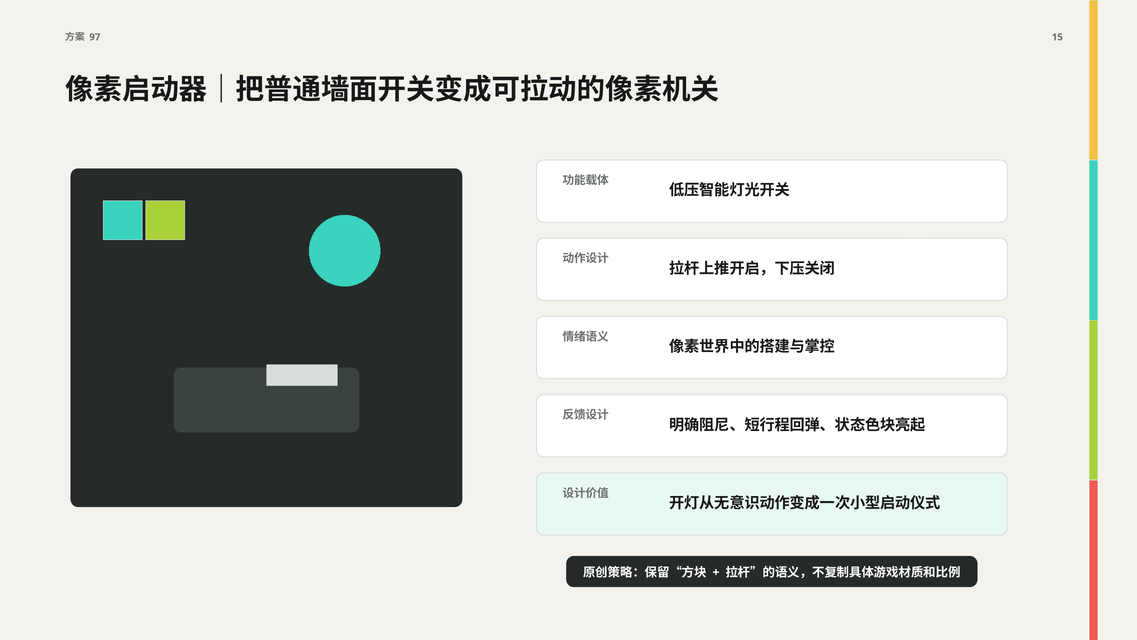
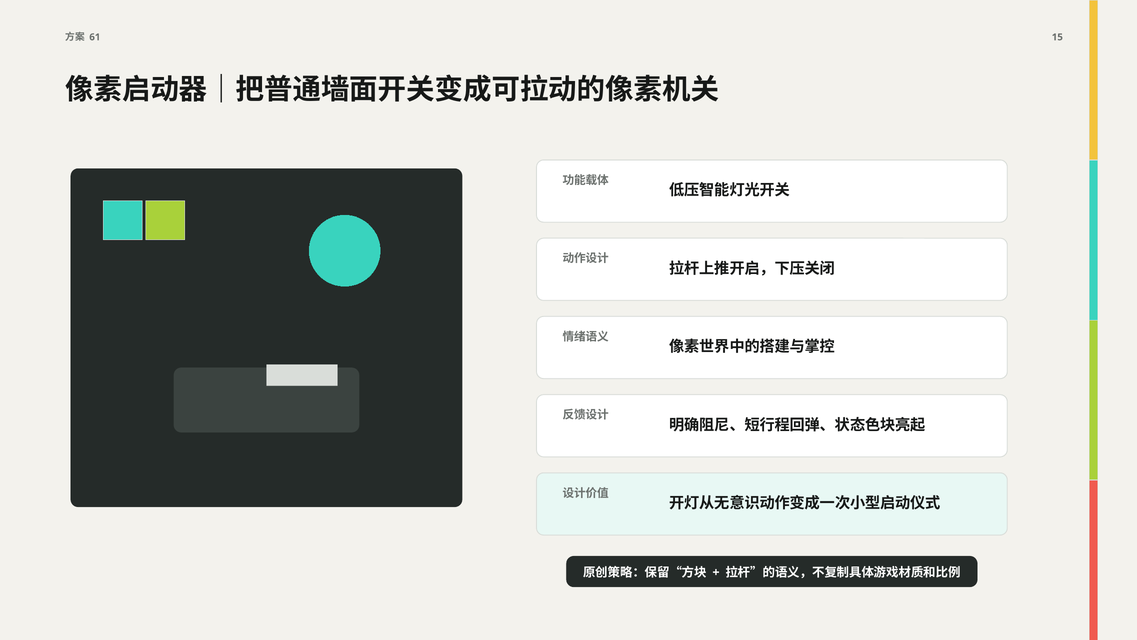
97: 97 -> 61 (95, 37)
